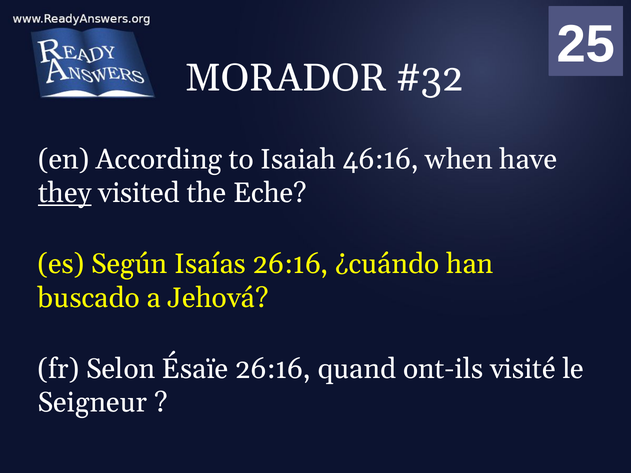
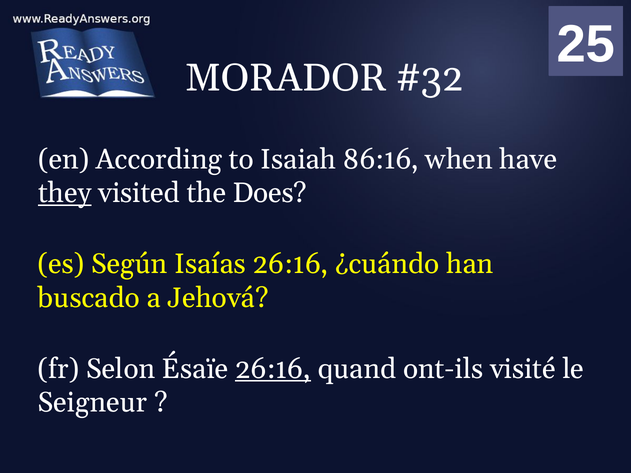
46:16: 46:16 -> 86:16 (381, 160)
Eche: Eche -> Does (270, 193)
26:16 underline: none -> present (273, 369)
